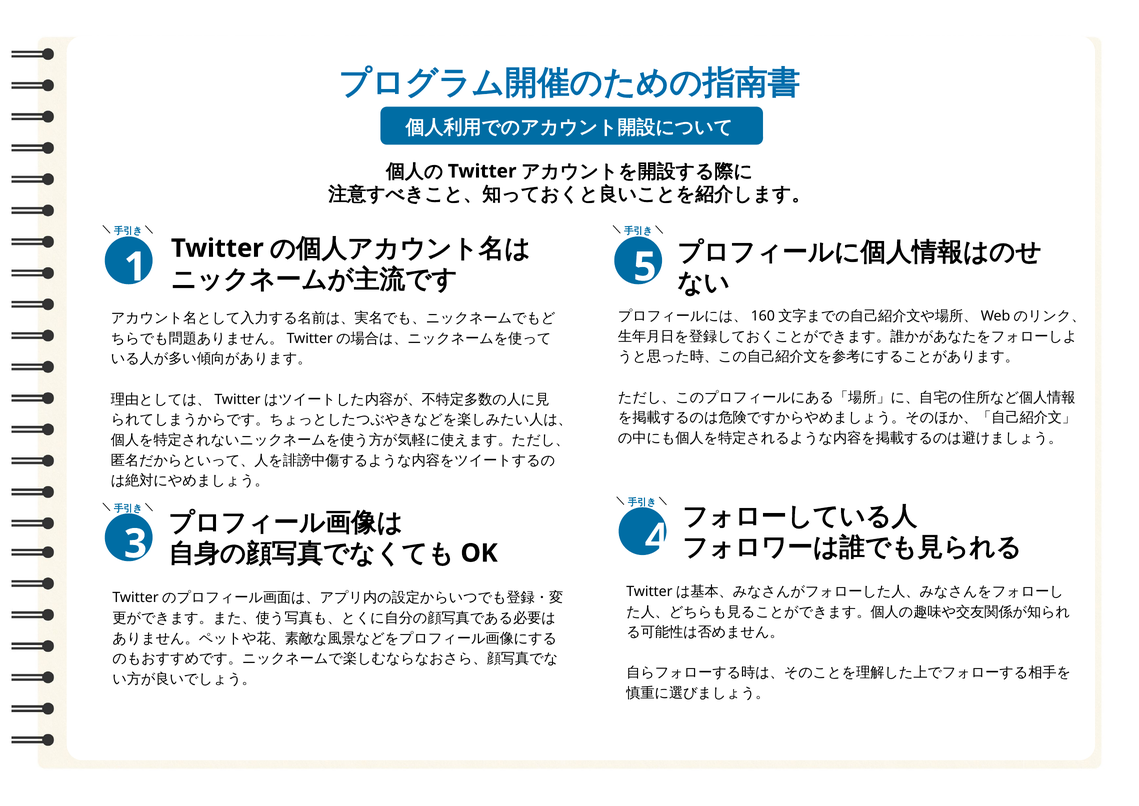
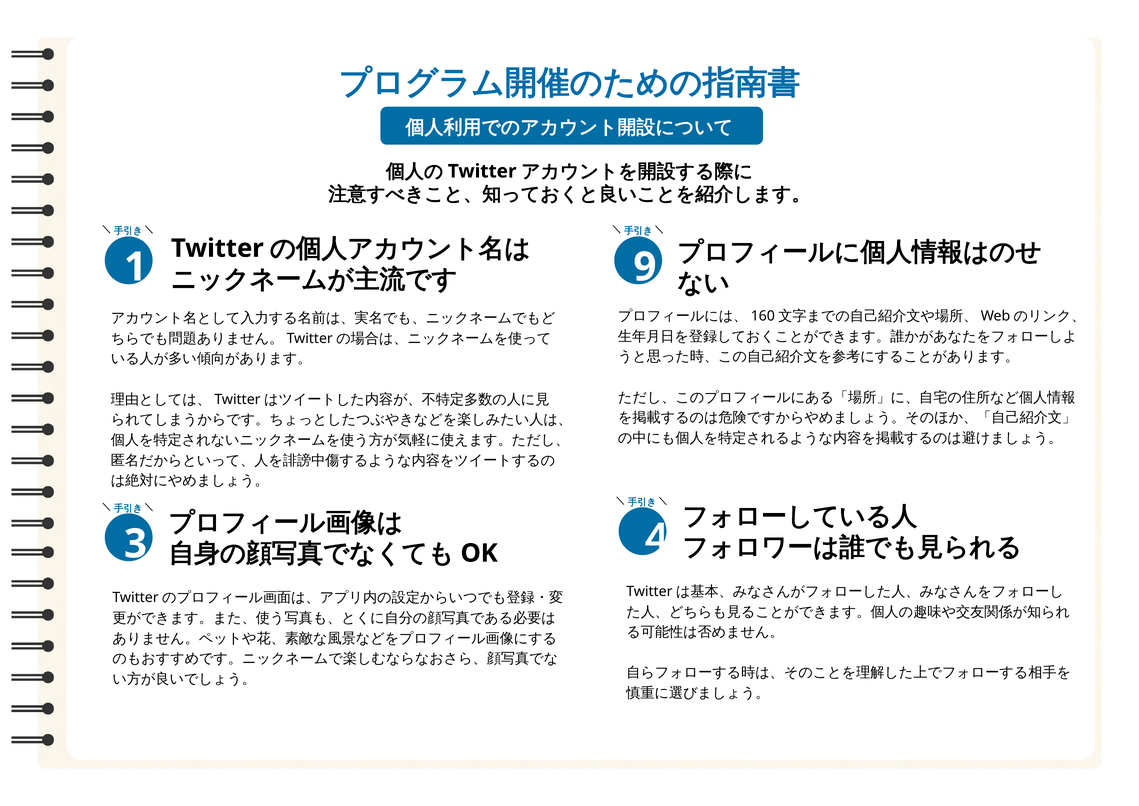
5: 5 -> 9 (645, 267)
